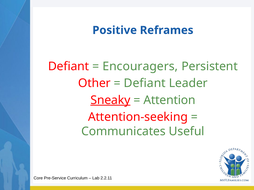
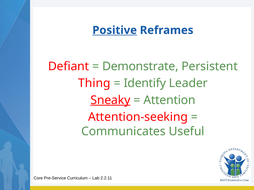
Positive underline: none -> present (115, 30)
Encouragers: Encouragers -> Demonstrate (140, 66)
Other: Other -> Thing (94, 83)
Defiant: Defiant -> Identify (145, 83)
